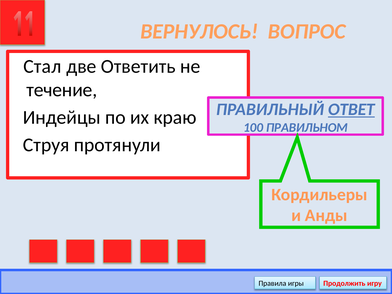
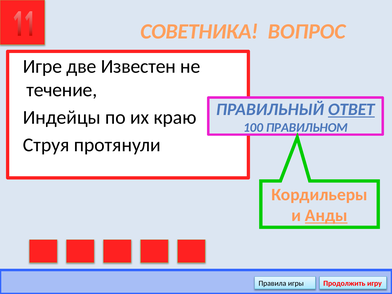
ВЕРНУЛОСЬ: ВЕРНУЛОСЬ -> СОВЕТНИКА (199, 32)
Стал: Стал -> Игре (42, 66)
Ответить: Ответить -> Известен (138, 66)
Анды underline: none -> present (326, 215)
